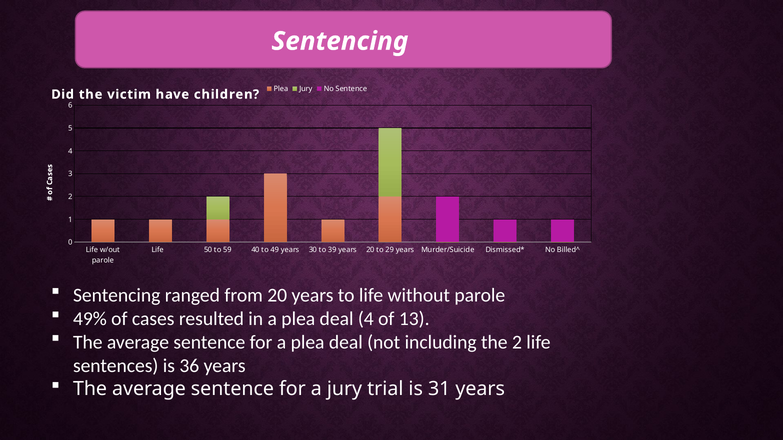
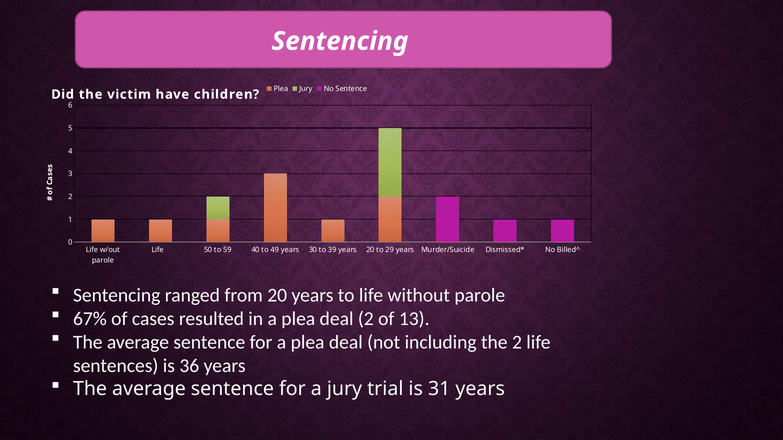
49%: 49% -> 67% (90, 319)
deal 4: 4 -> 2 (366, 319)
